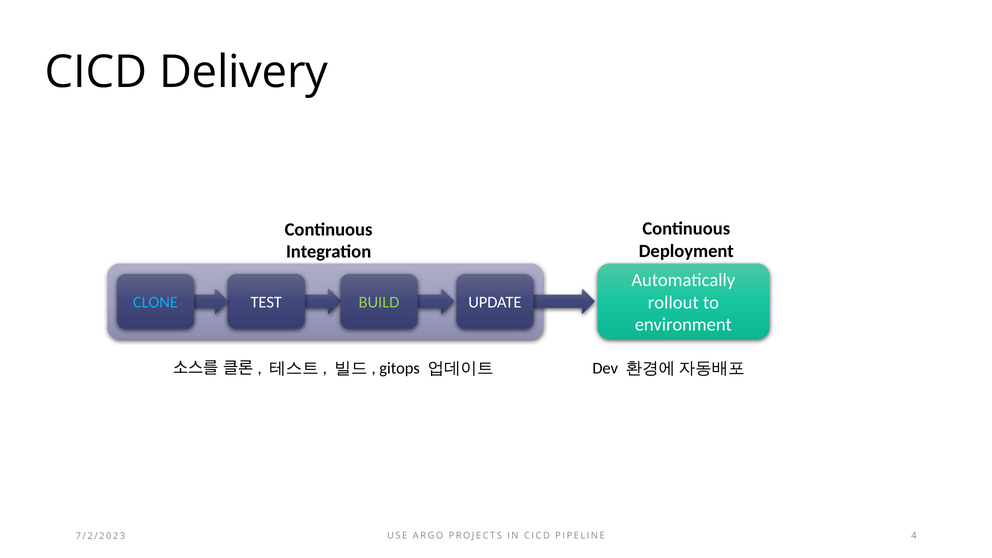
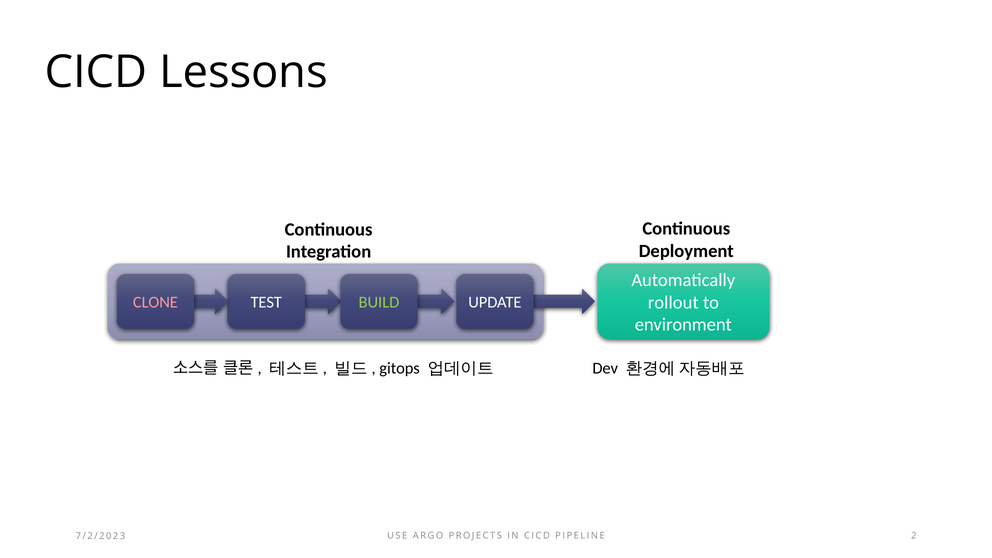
Delivery: Delivery -> Lessons (244, 72)
CLONE colour: light blue -> pink (155, 302)
4: 4 -> 2 (914, 536)
